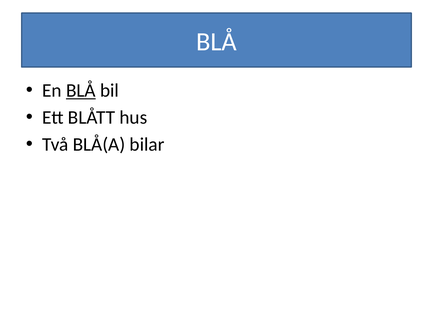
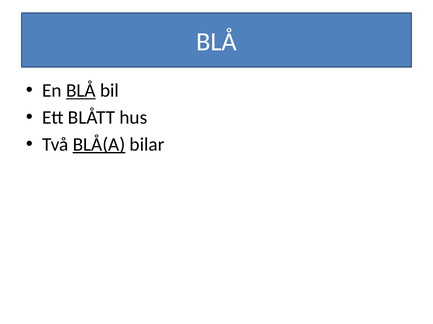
BLÅ(A underline: none -> present (99, 145)
